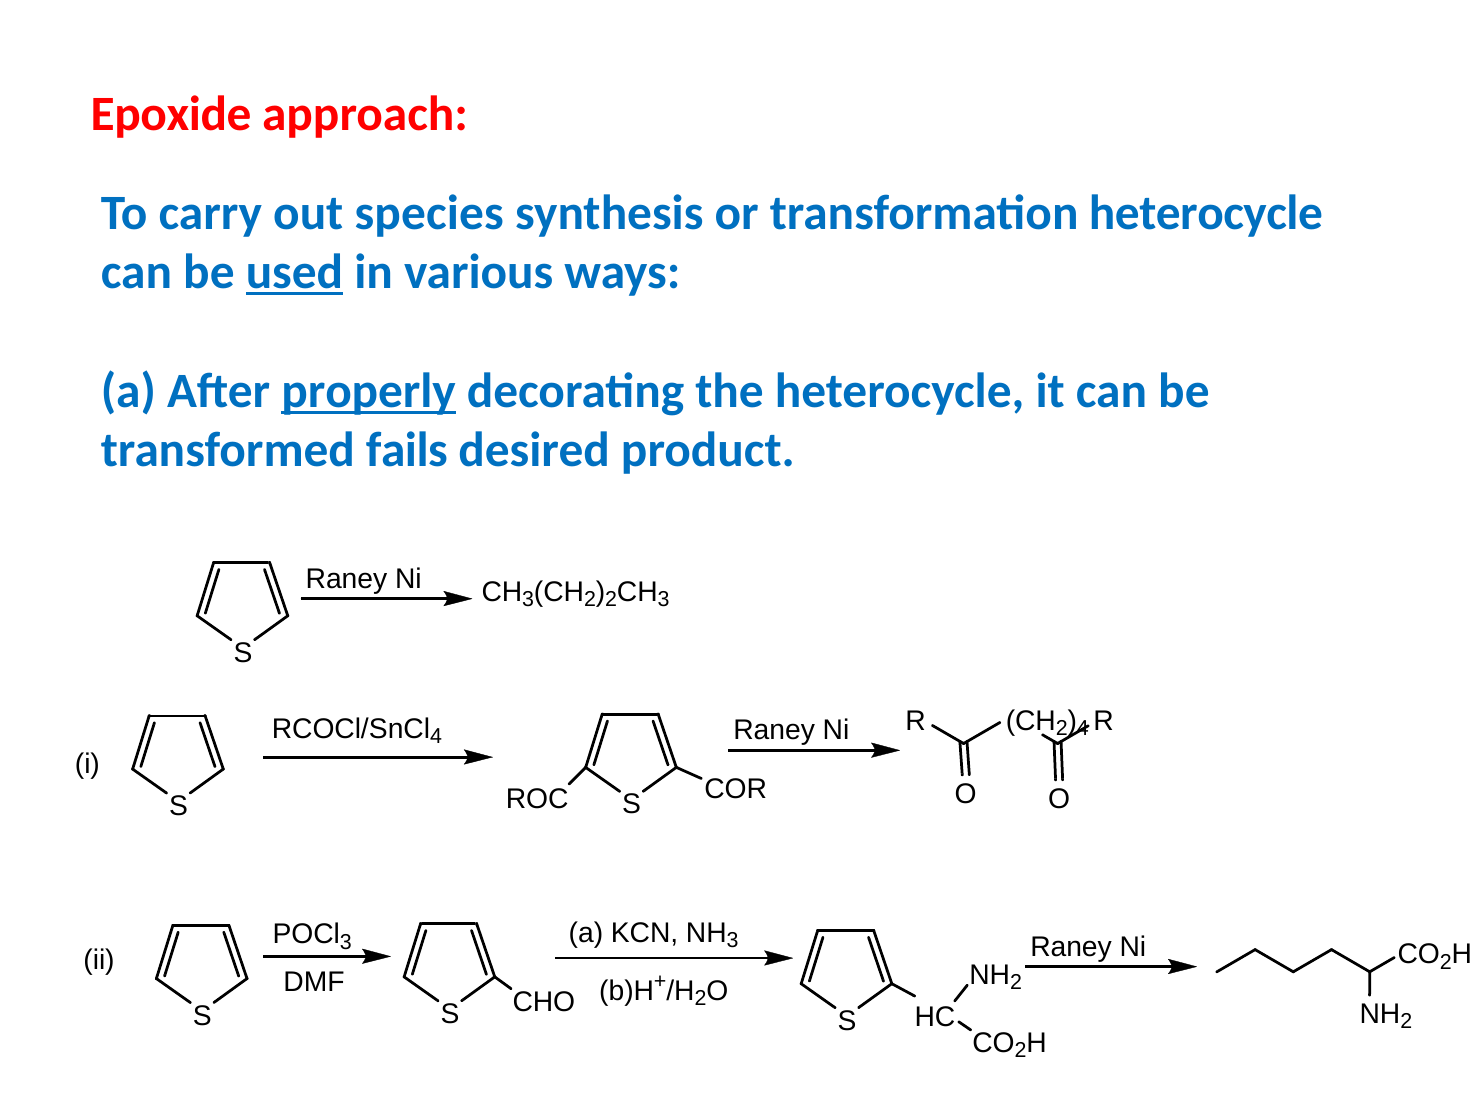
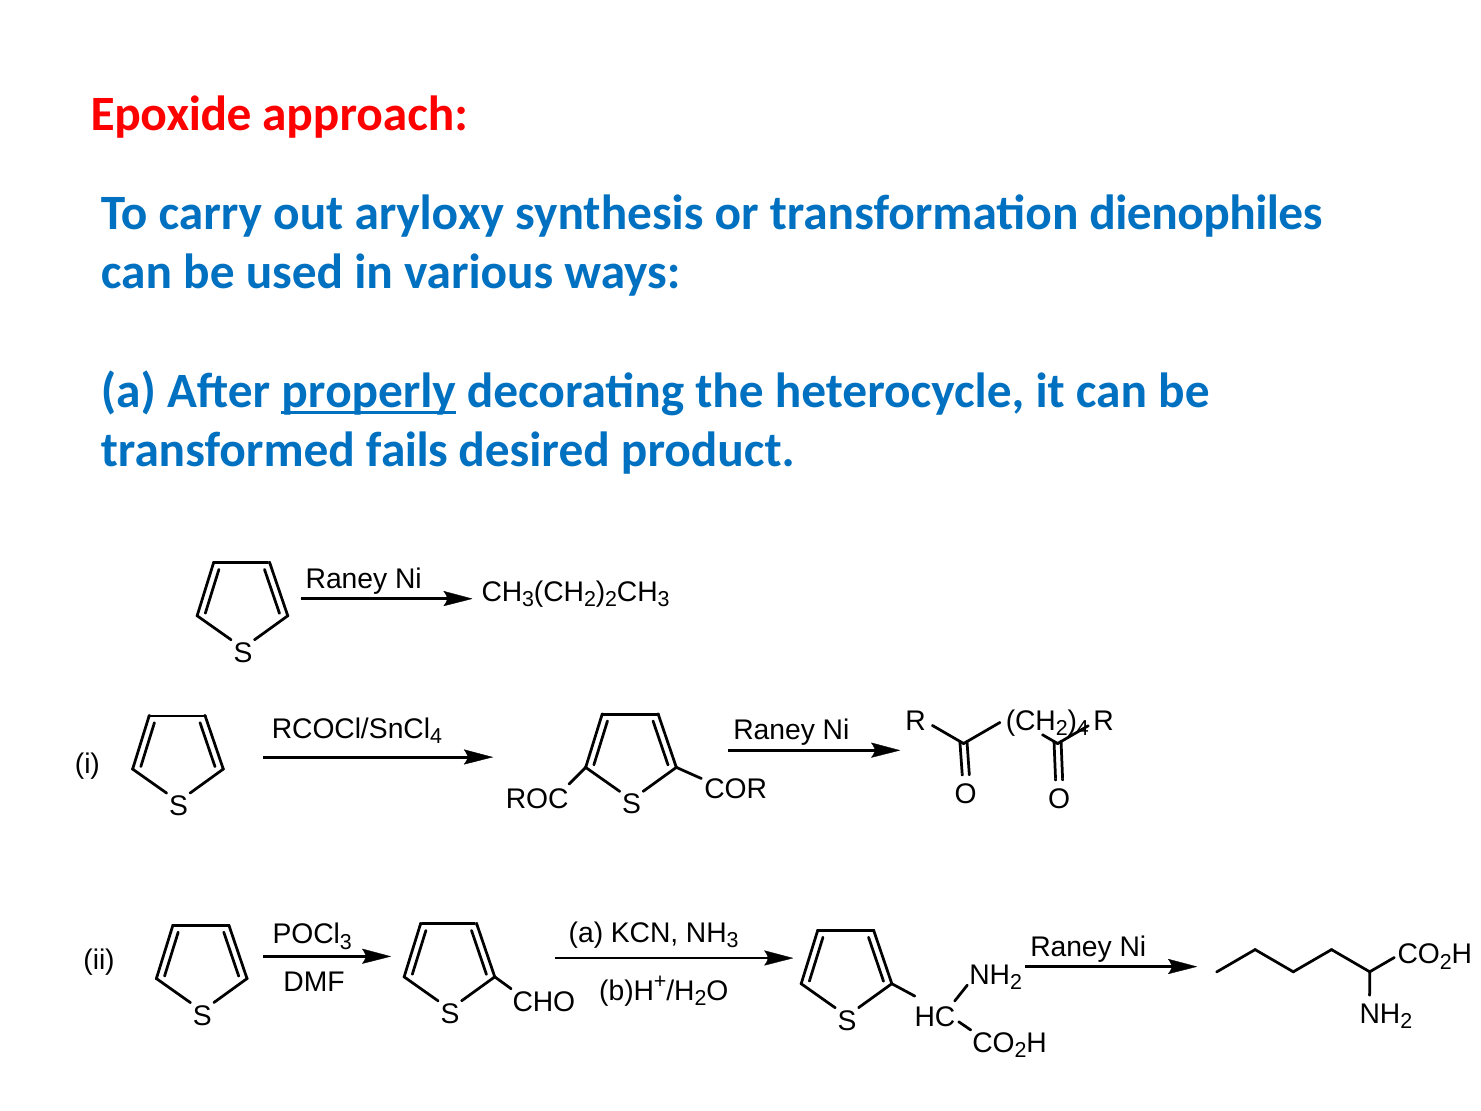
species: species -> aryloxy (429, 213)
transformation heterocycle: heterocycle -> dienophiles (1206, 213)
used underline: present -> none (294, 272)
